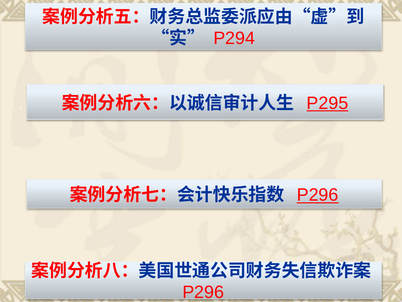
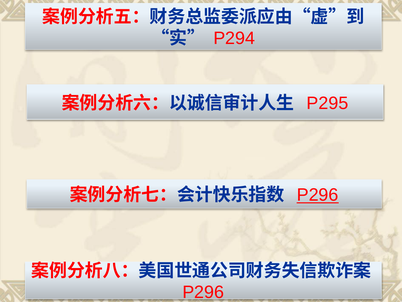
P295 underline: present -> none (327, 103)
